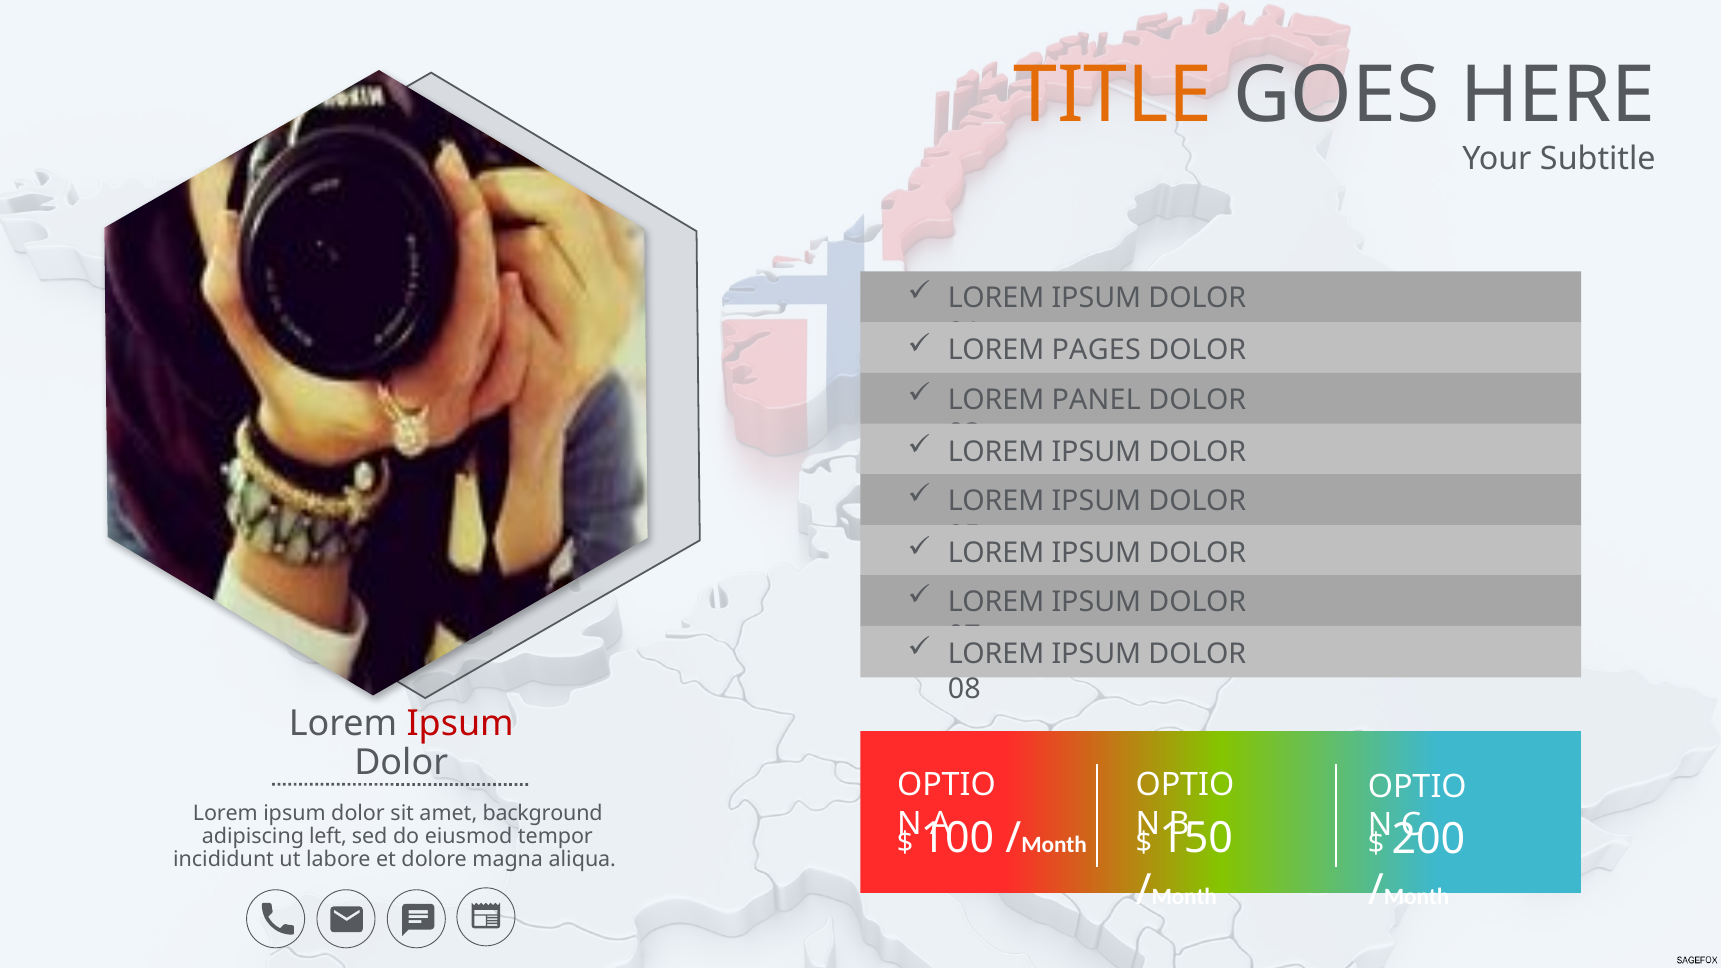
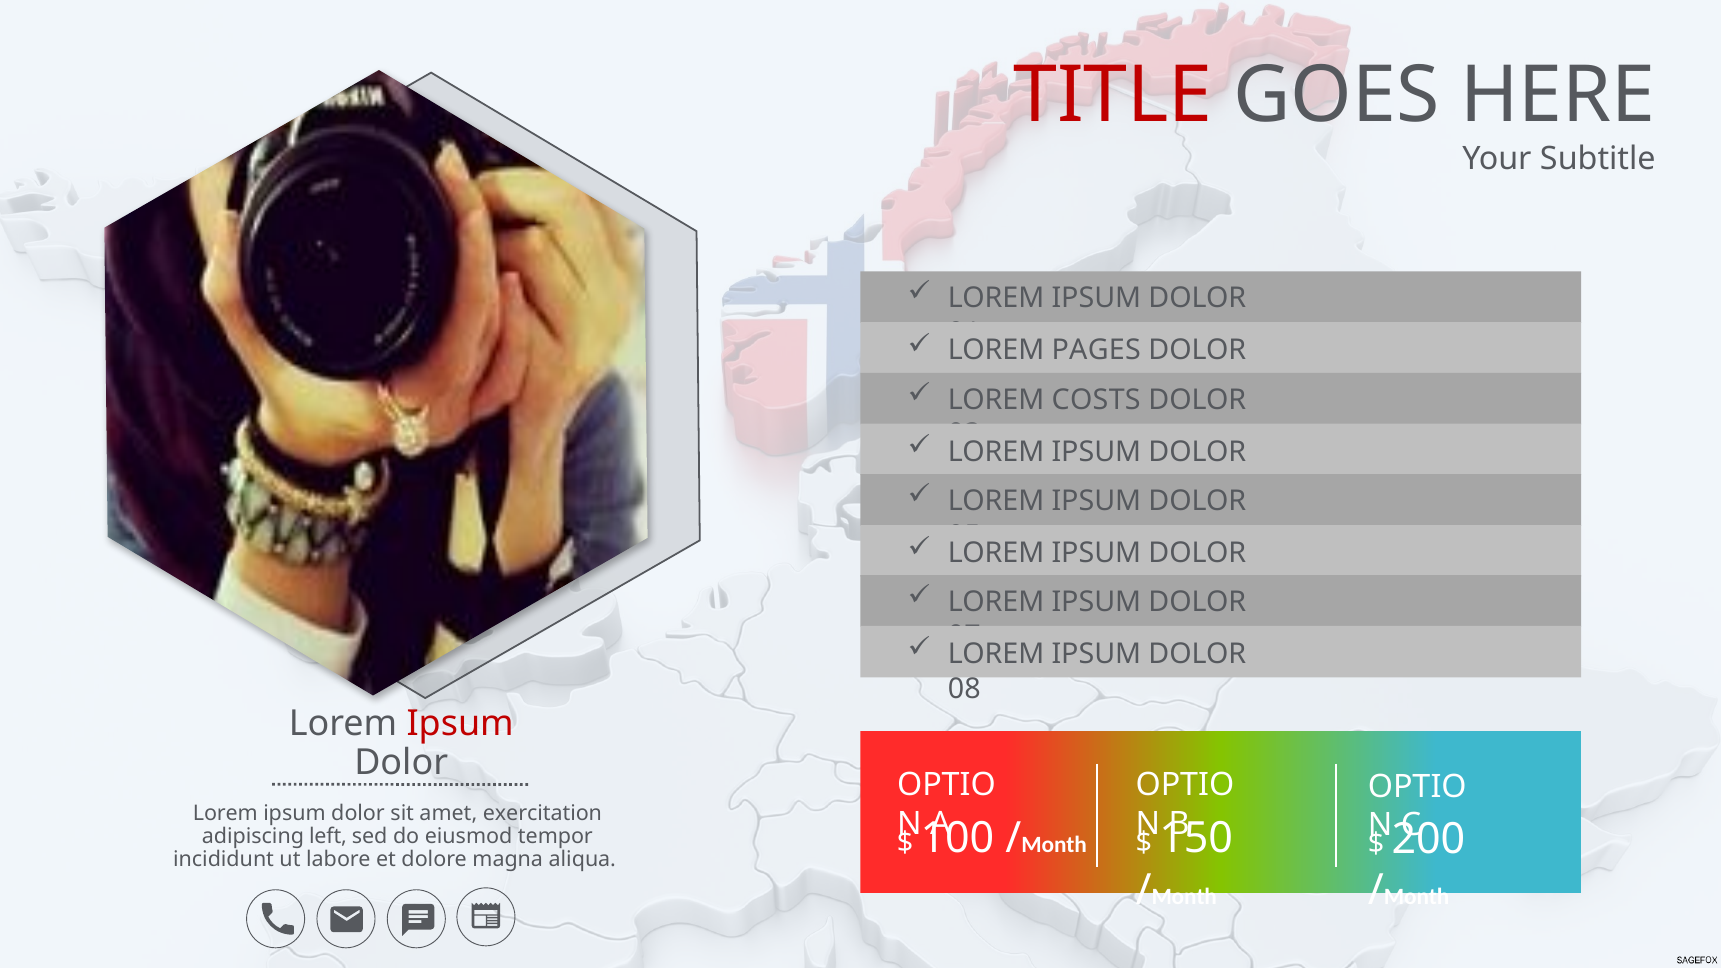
TITLE colour: orange -> red (1113, 96)
PANEL: PANEL -> COSTS (1096, 400)
background: background -> exercitation (542, 813)
